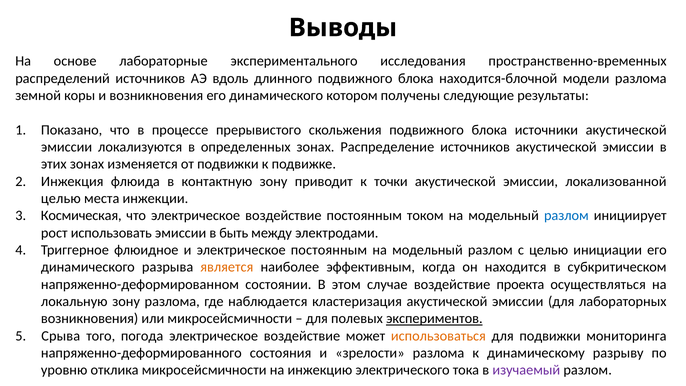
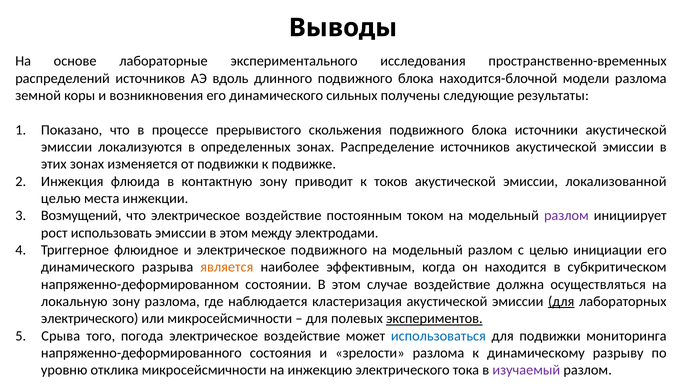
котором: котором -> сильных (352, 96)
точки: точки -> токов (391, 181)
Космическая: Космическая -> Возмущений (81, 216)
разлом colour: blue -> purple (566, 216)
эмиссии в быть: быть -> этом (234, 233)
электрическое постоянным: постоянным -> подвижного (329, 250)
проекта: проекта -> должна (520, 284)
для underline: none -> present (561, 301)
возникновения: возникновения -> электрического (90, 319)
использоваться colour: orange -> blue (438, 336)
